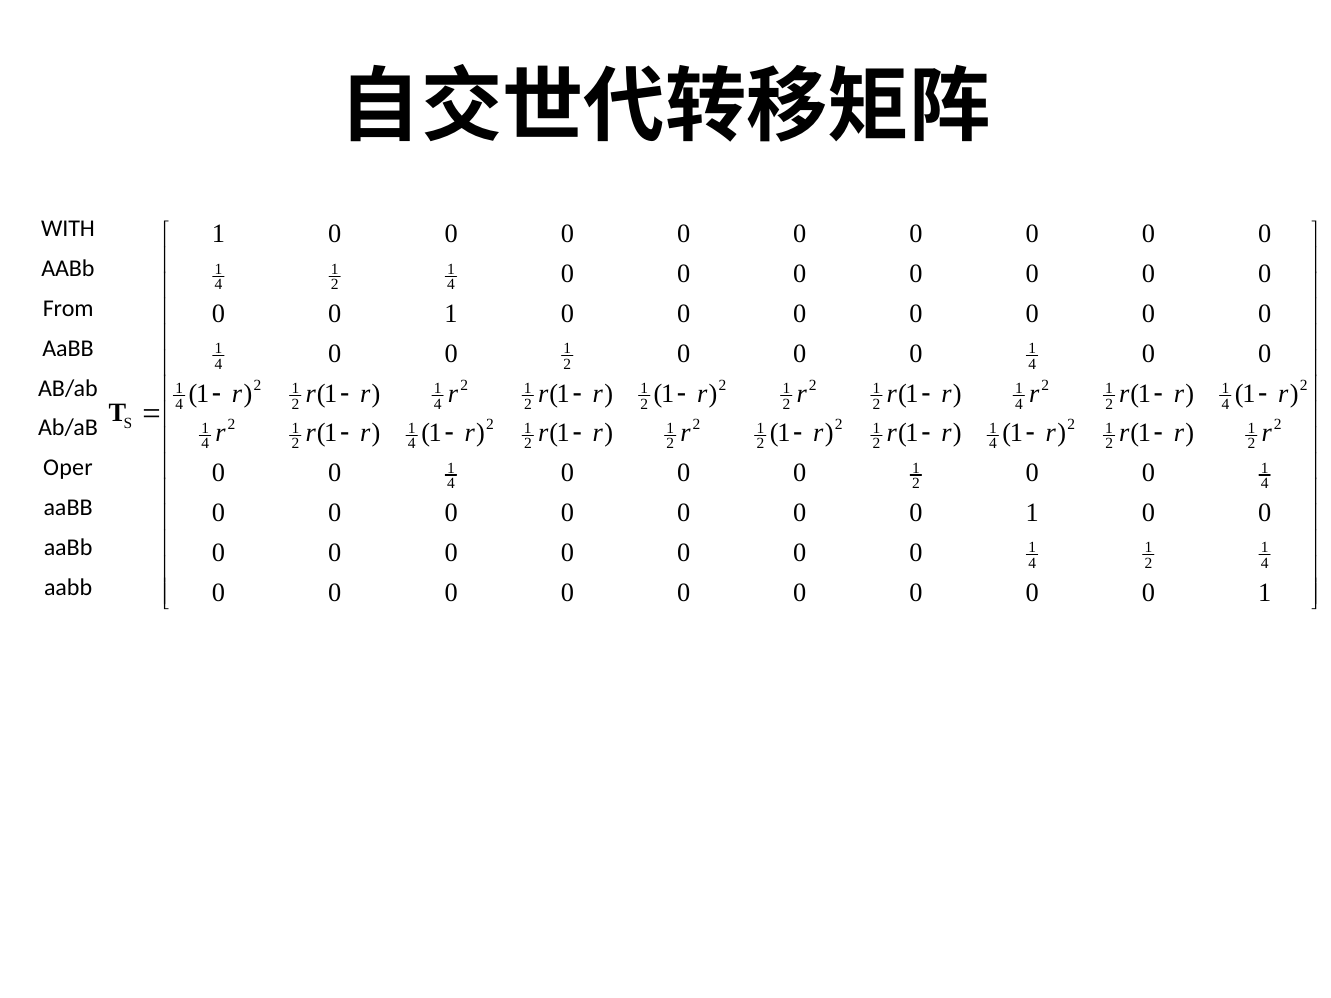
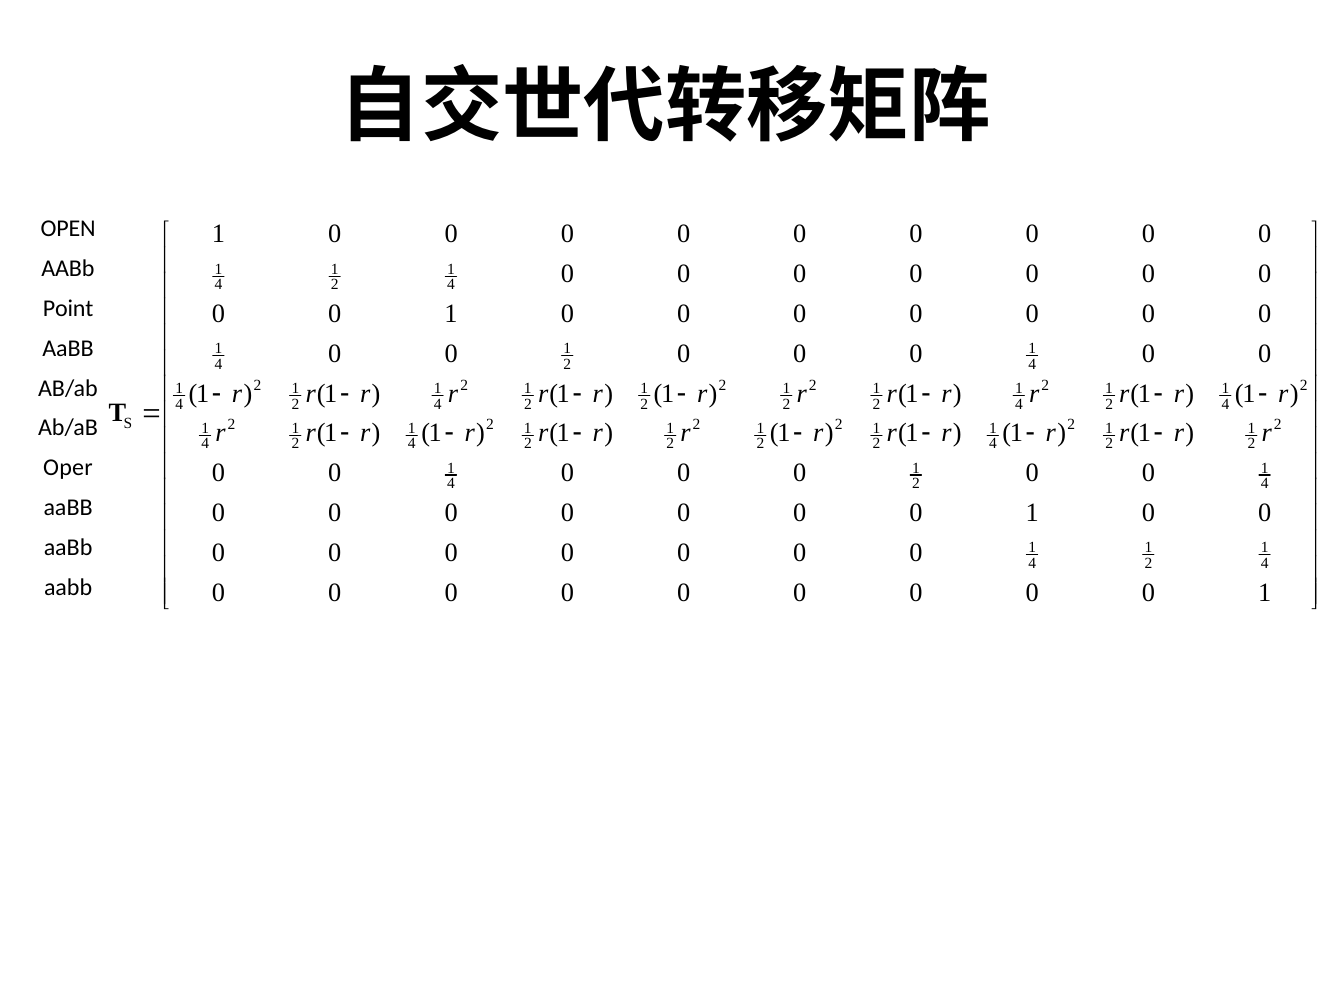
WITH: WITH -> OPEN (68, 228)
From: From -> Point (68, 308)
